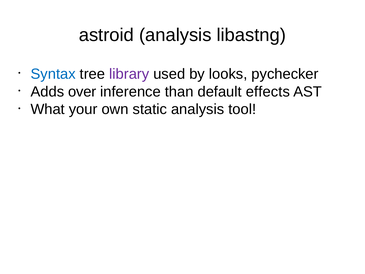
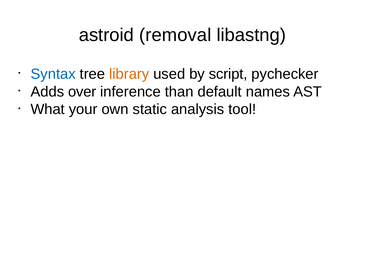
astroid analysis: analysis -> removal (175, 35)
library colour: purple -> orange (129, 74)
looks: looks -> script (228, 74)
effects: effects -> names (268, 92)
